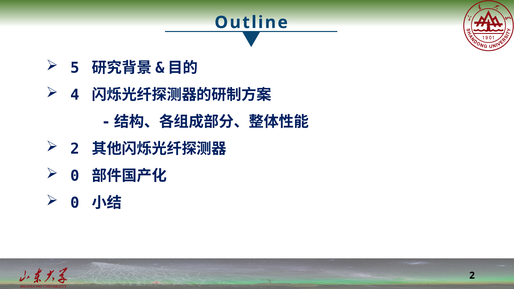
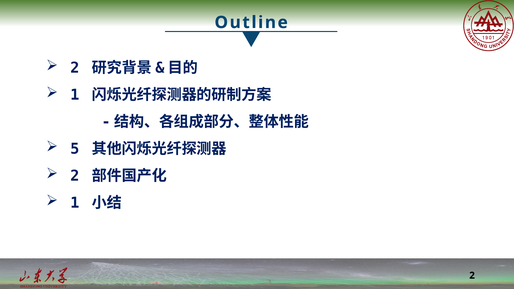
5: 5 -> 2 (75, 68)
4: 4 -> 1 (75, 95)
2: 2 -> 5 (75, 149)
0: 0 -> 2 (75, 176)
0: 0 -> 1 (75, 203)
